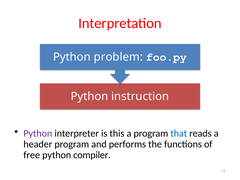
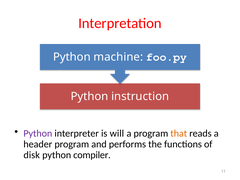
problem: problem -> machine (118, 57)
this: this -> will (117, 133)
that colour: blue -> orange (179, 133)
free: free -> disk (32, 155)
